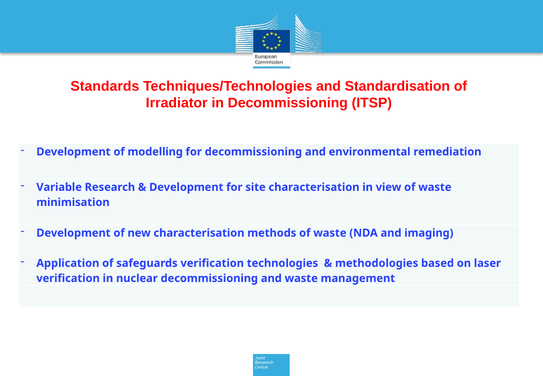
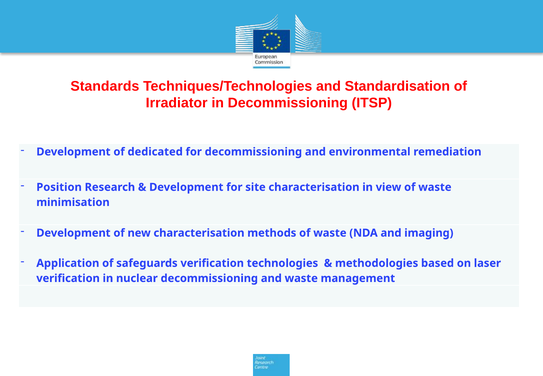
modelling: modelling -> dedicated (155, 152)
Variable: Variable -> Position (59, 187)
